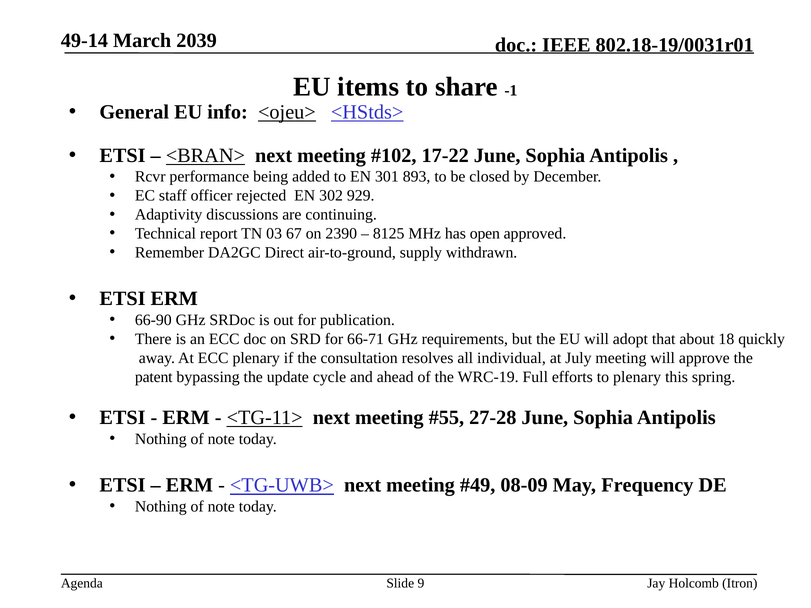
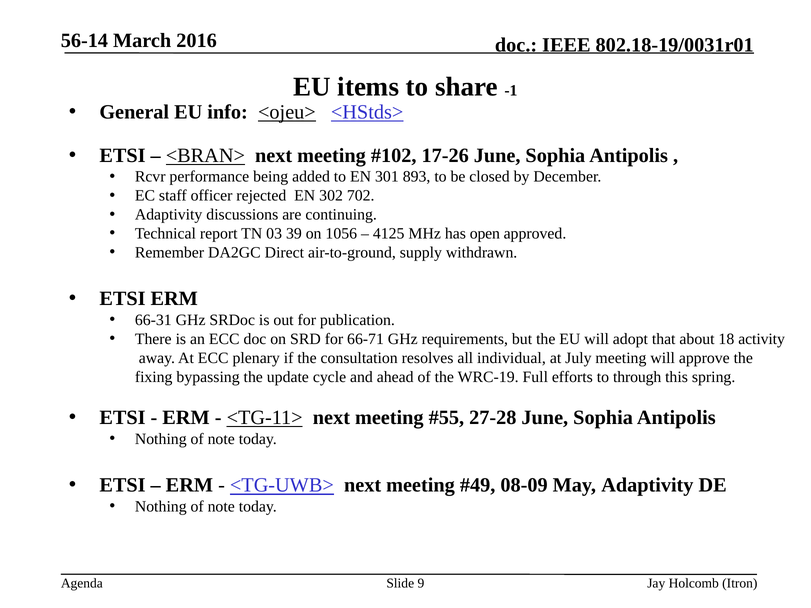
49-14: 49-14 -> 56-14 (84, 40)
2039: 2039 -> 2016 (197, 40)
17-22: 17-22 -> 17-26 (445, 156)
929: 929 -> 702 (361, 196)
67: 67 -> 39 (294, 234)
2390: 2390 -> 1056 (341, 234)
8125: 8125 -> 4125 (389, 234)
66-90: 66-90 -> 66-31 (153, 320)
quickly: quickly -> activity (762, 339)
patent: patent -> fixing (154, 377)
to plenary: plenary -> through (637, 377)
May Frequency: Frequency -> Adaptivity (647, 485)
